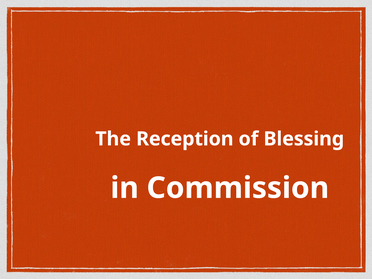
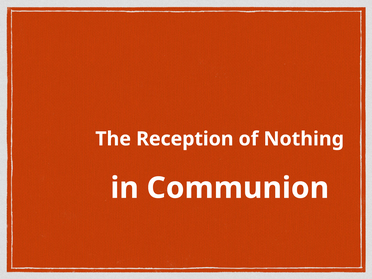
Blessing: Blessing -> Nothing (304, 139)
Commission: Commission -> Communion (238, 188)
